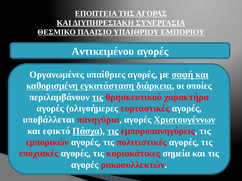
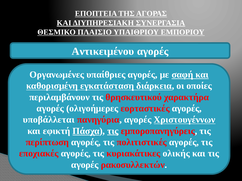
τις underline: present -> none (98, 97)
εφικτό: εφικτό -> εφικτή (57, 131)
εμπορικών: εμπορικών -> περίπτωση (47, 143)
σημεία: σημεία -> ολικής (176, 154)
